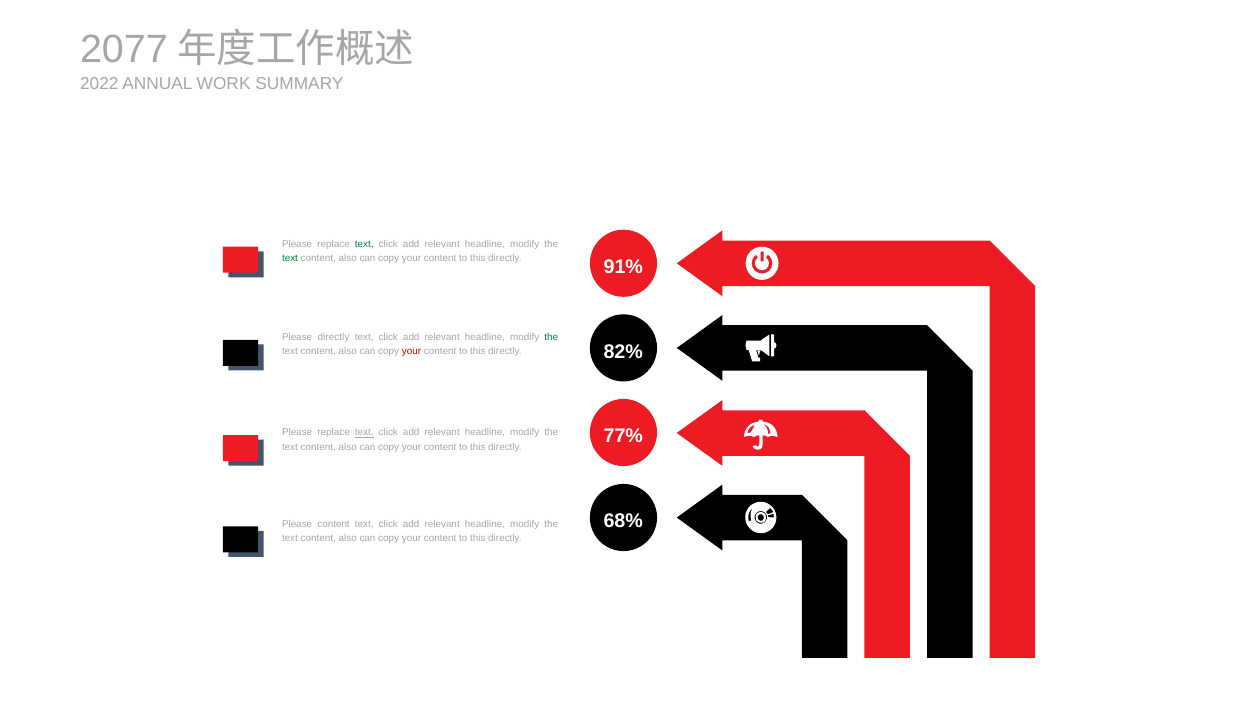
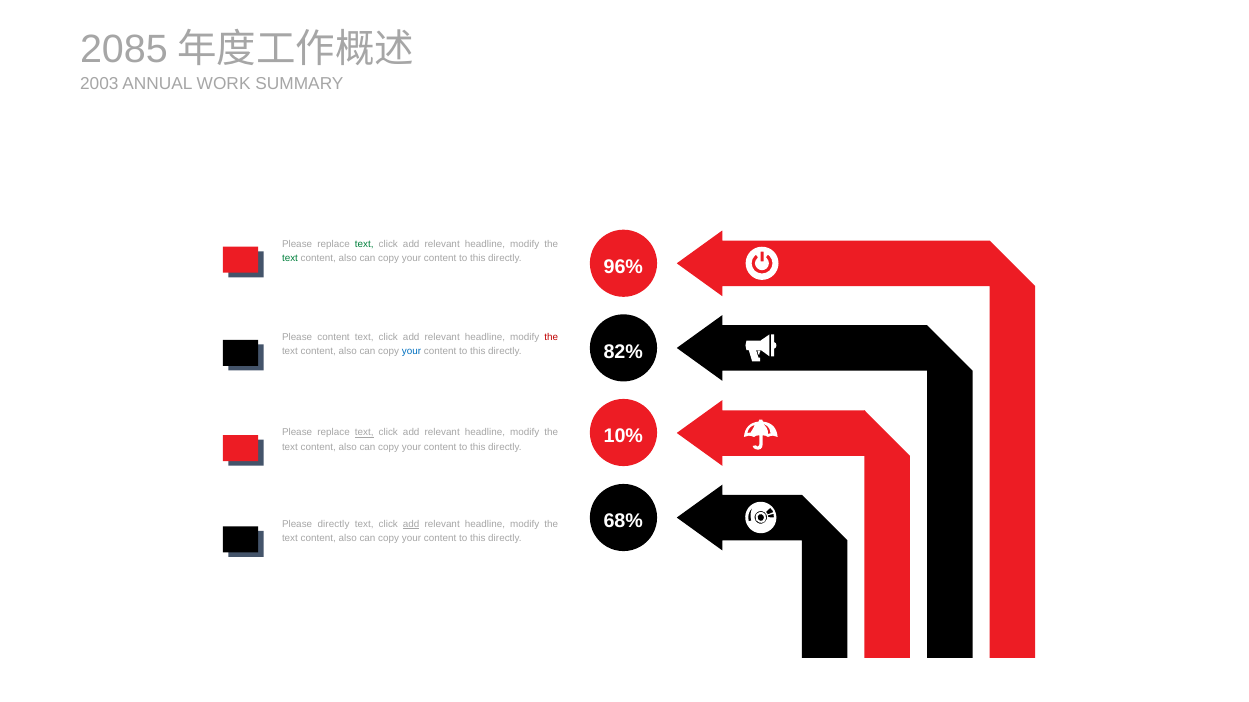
2077: 2077 -> 2085 (124, 49)
2022: 2022 -> 2003 (99, 84)
91%: 91% -> 96% (623, 267)
Please directly: directly -> content (334, 338)
the colour: green -> red (551, 338)
your colour: red -> blue (411, 352)
77%: 77% -> 10% (623, 437)
Please content: content -> directly (333, 524)
add underline: none -> present (411, 524)
